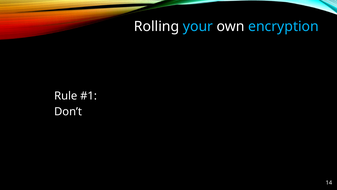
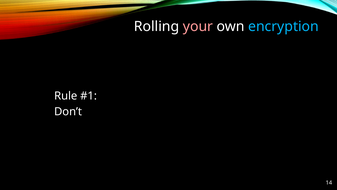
your colour: light blue -> pink (198, 26)
